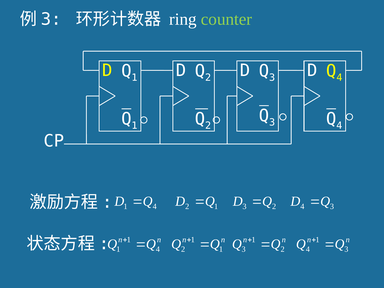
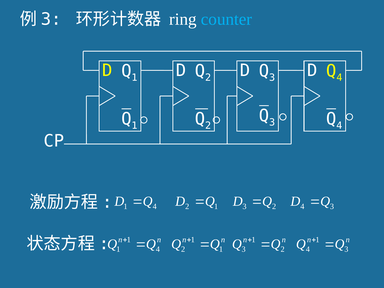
counter colour: light green -> light blue (226, 19)
